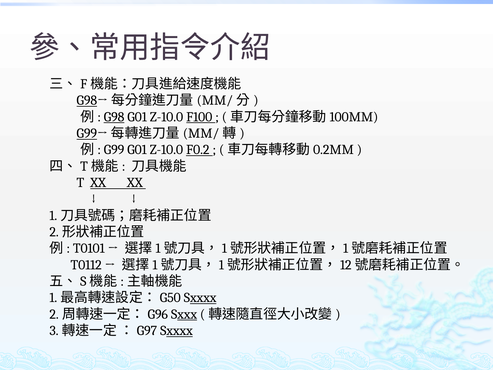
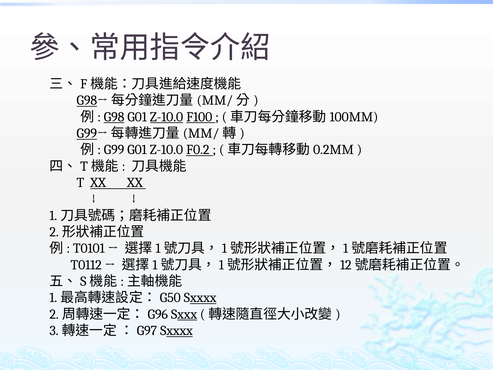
Z-10.0 underline: none -> present (167, 117)
